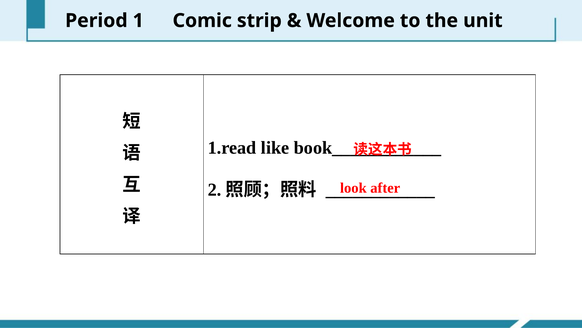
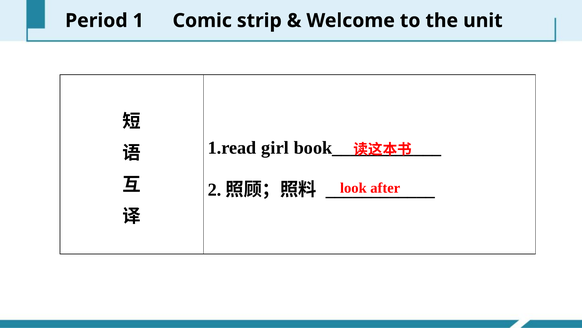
like: like -> girl (275, 148)
